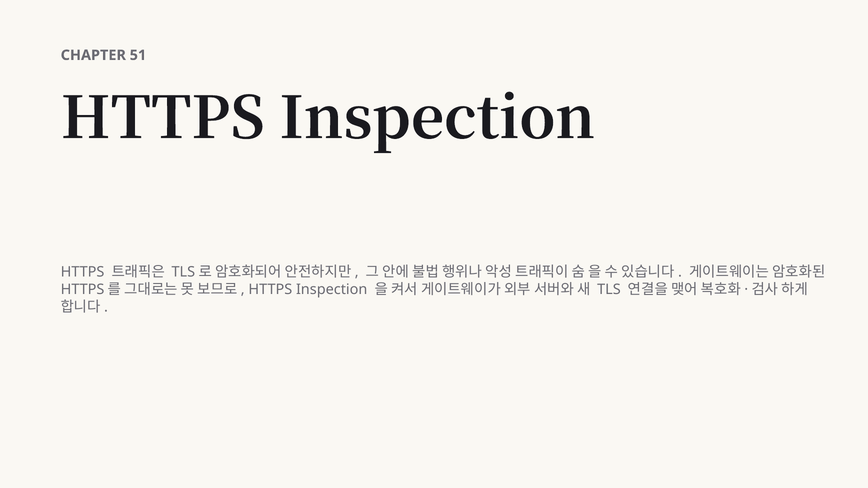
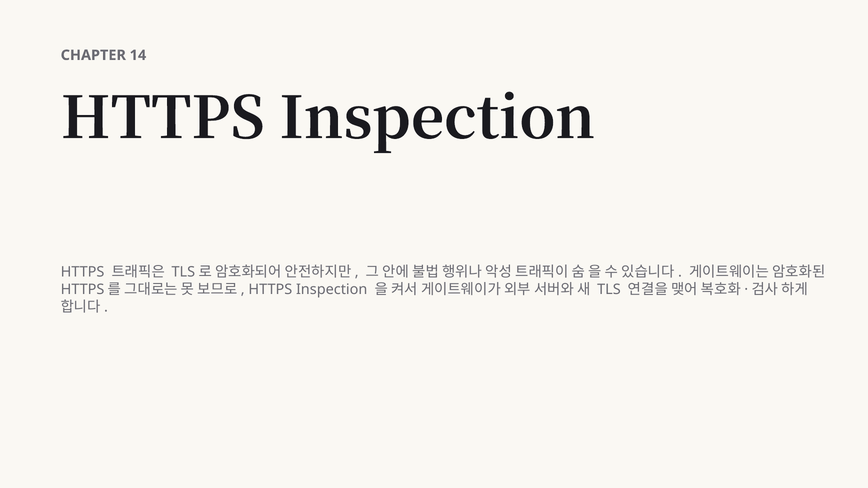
51: 51 -> 14 (138, 55)
